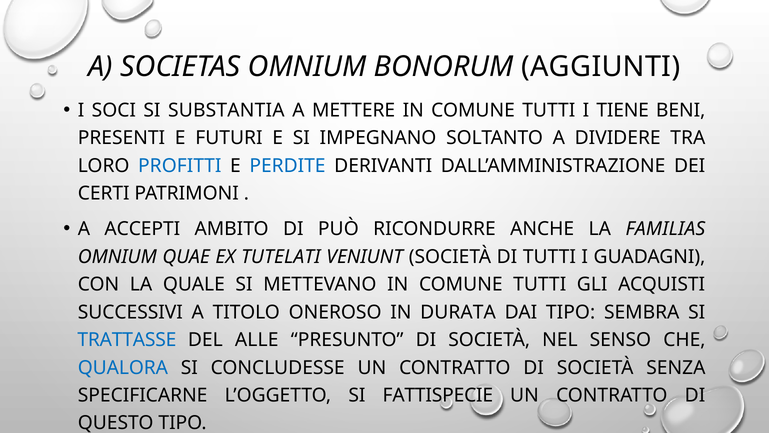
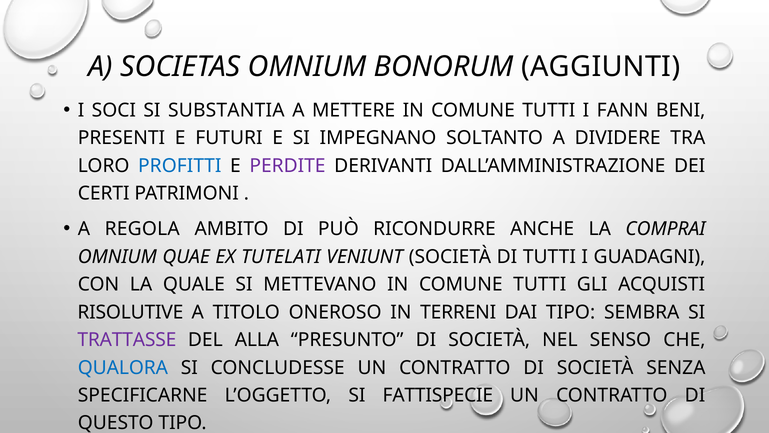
TIENE: TIENE -> FANN (623, 110)
PERDITE colour: blue -> purple (287, 166)
ACCEPTI: ACCEPTI -> REGOLA (142, 229)
FAMILIAS: FAMILIAS -> COMPRAI (666, 229)
SUCCESSIVI: SUCCESSIVI -> RISOLUTIVE (130, 312)
DURATA: DURATA -> TERRENI (458, 312)
TRATTASSE colour: blue -> purple (127, 340)
ALLE: ALLE -> ALLA (257, 340)
